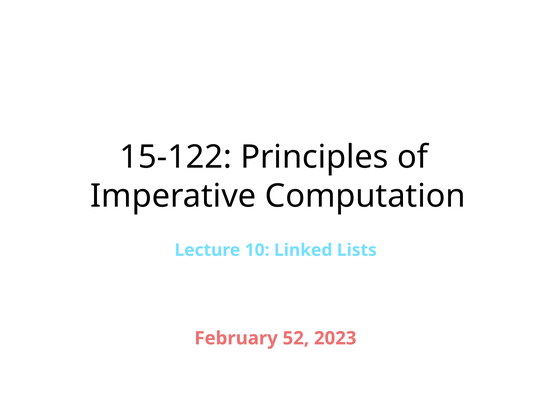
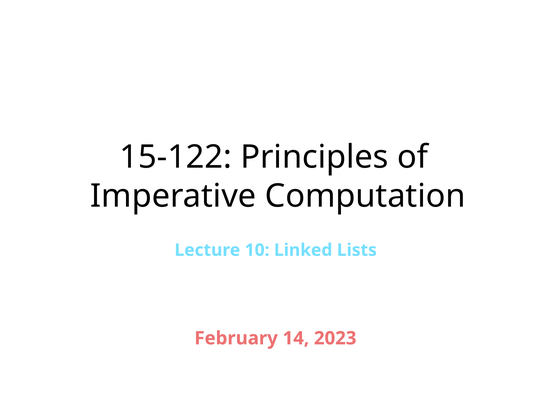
52: 52 -> 14 (296, 338)
